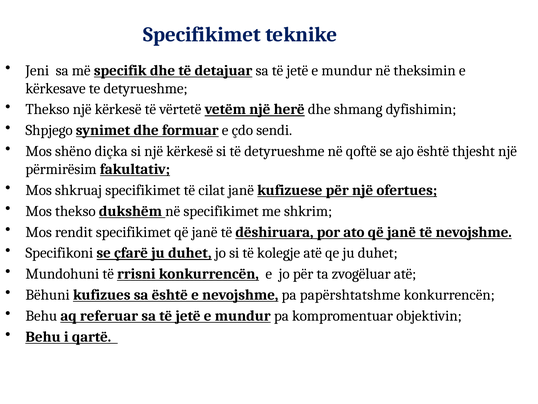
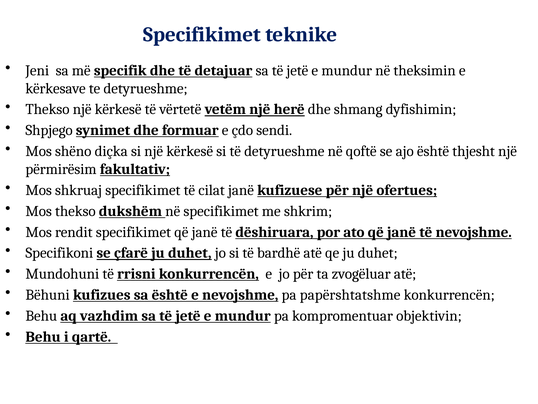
kolegje: kolegje -> bardhë (279, 253)
referuar: referuar -> vazhdim (109, 316)
